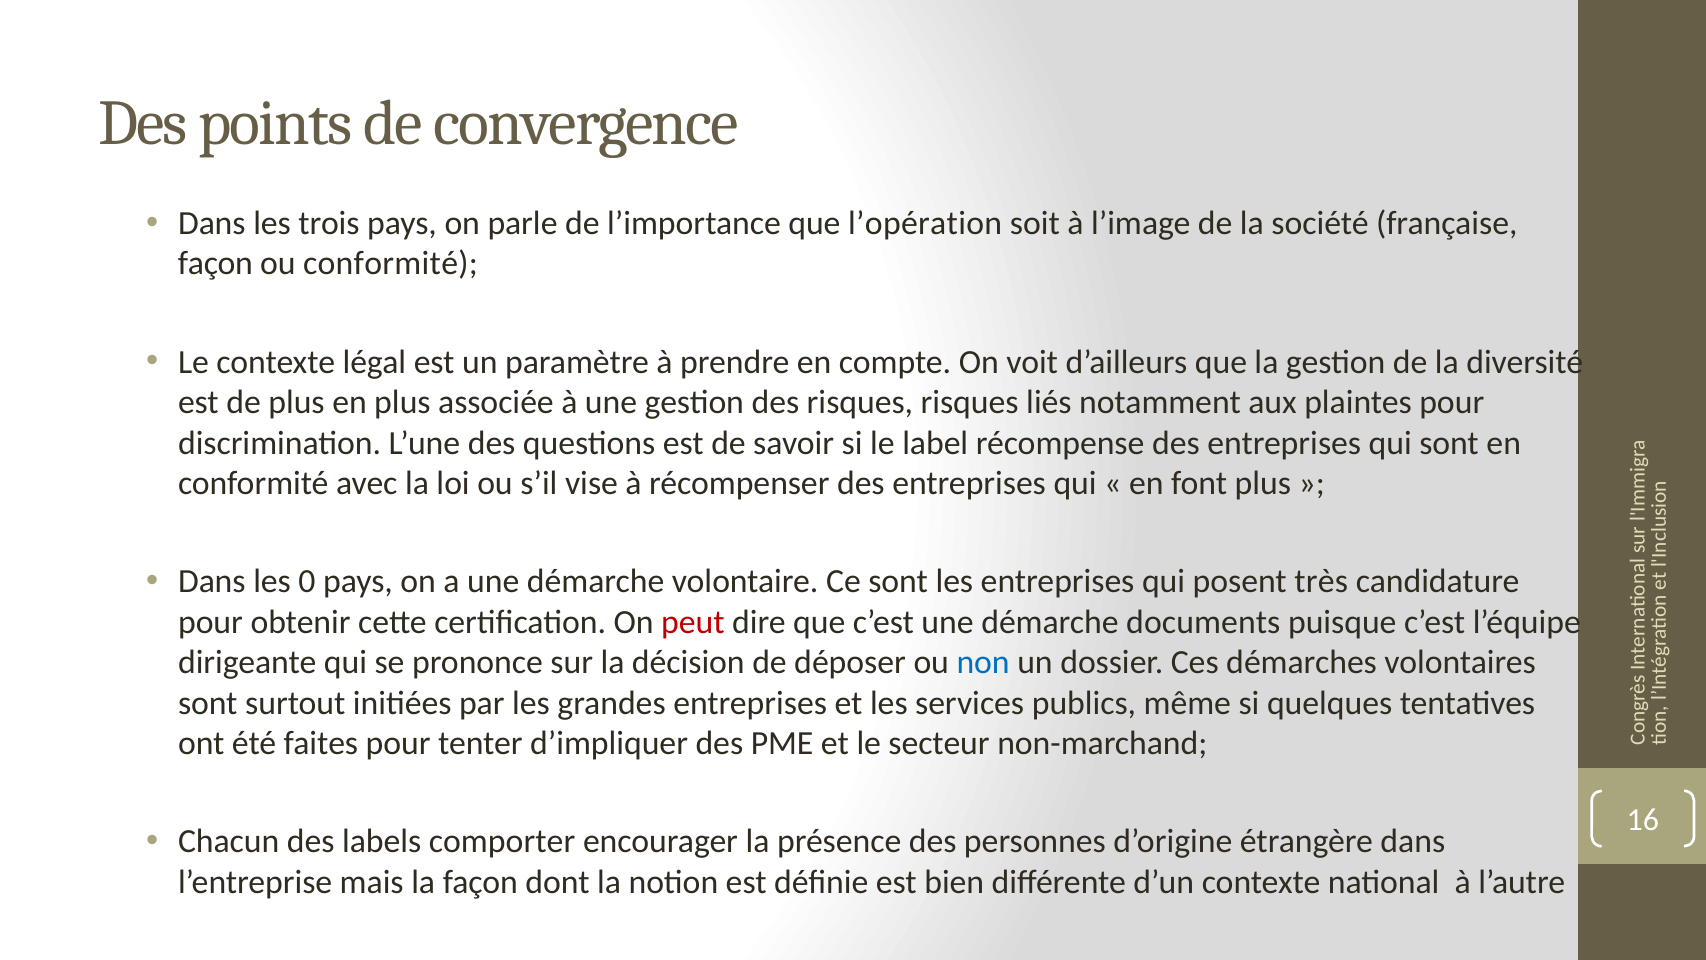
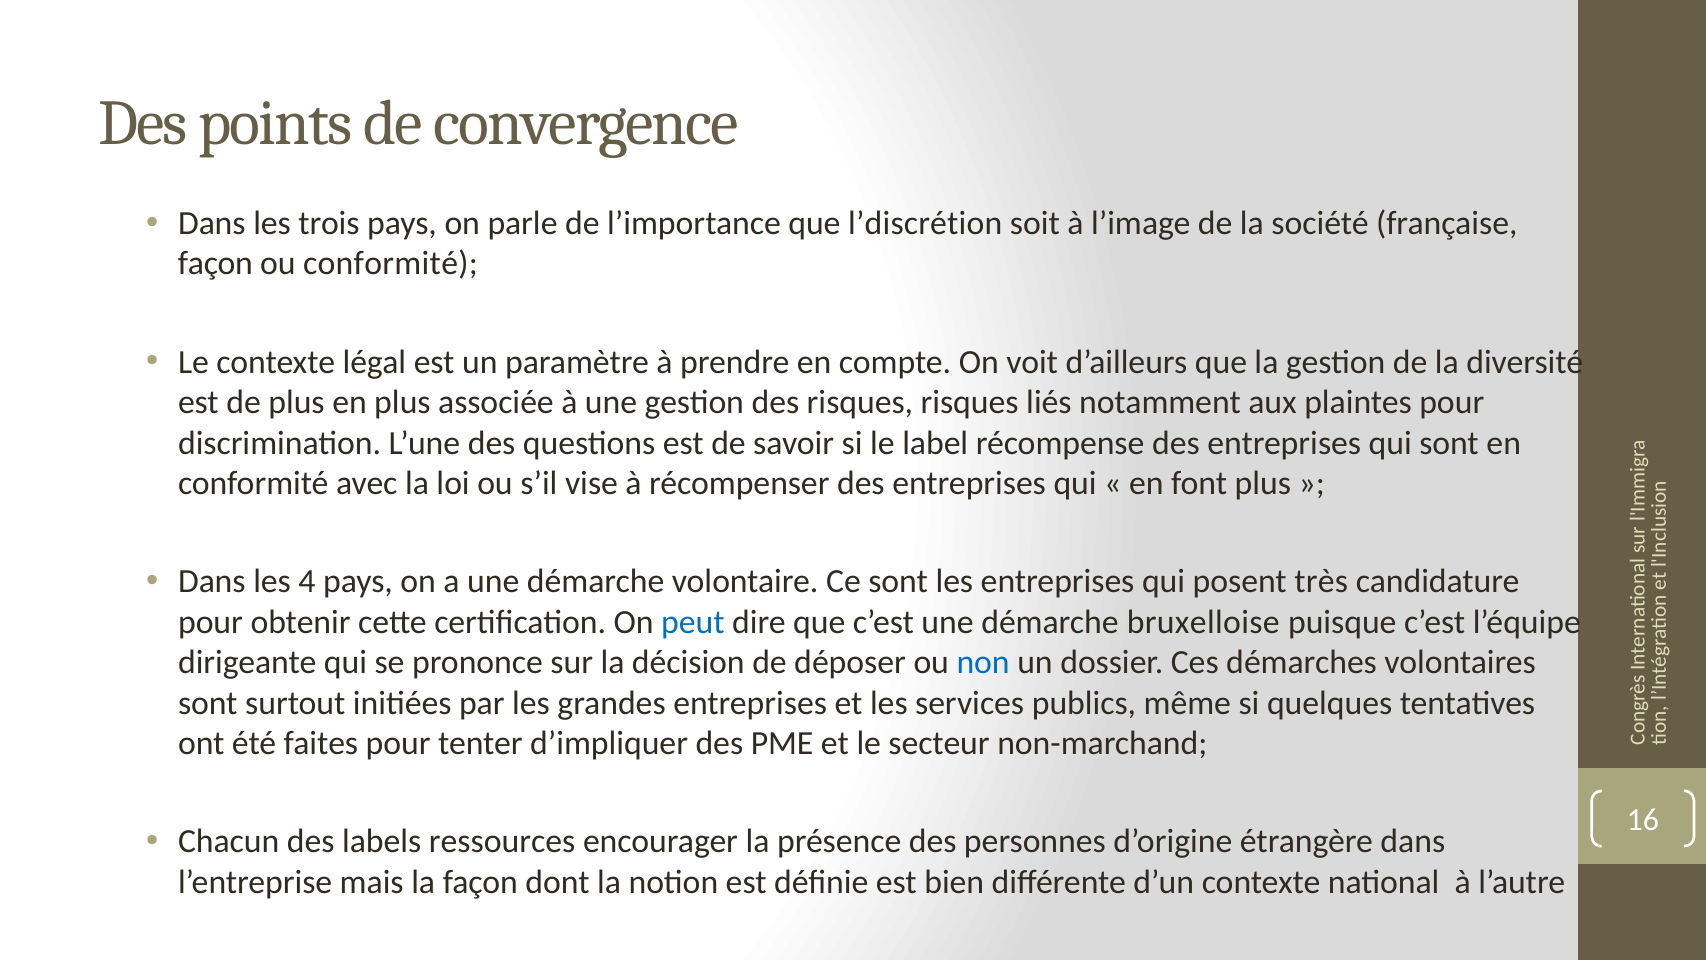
l’opération: l’opération -> l’discrétion (925, 223)
0: 0 -> 4 (307, 581)
peut colour: red -> blue (693, 622)
documents: documents -> bruxelloise (1203, 622)
comporter: comporter -> ressources (502, 841)
